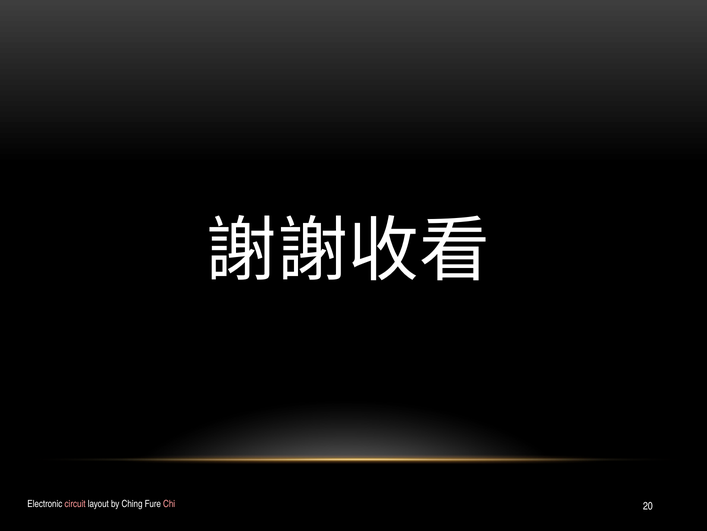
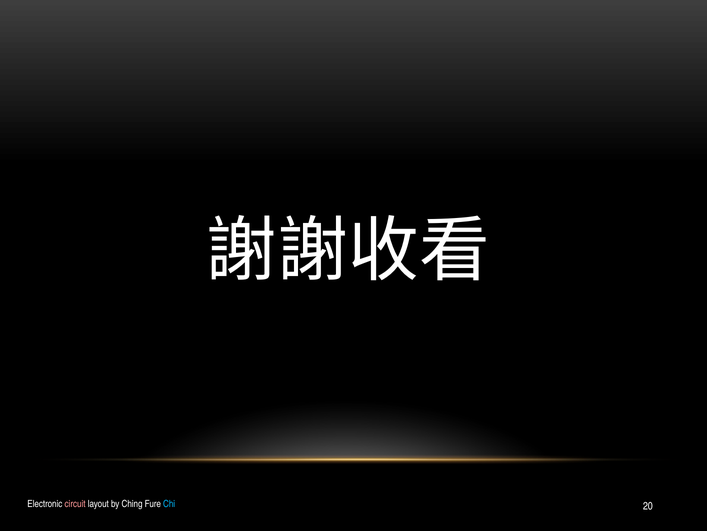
Chi colour: pink -> light blue (169, 503)
